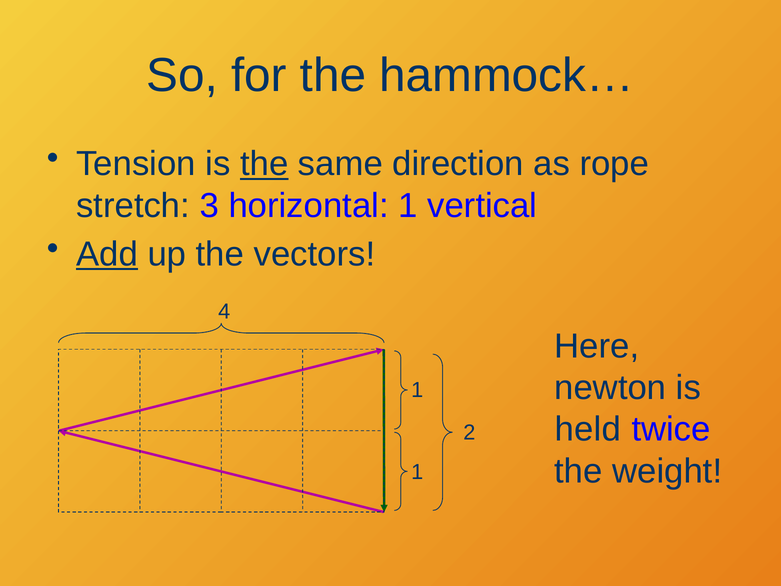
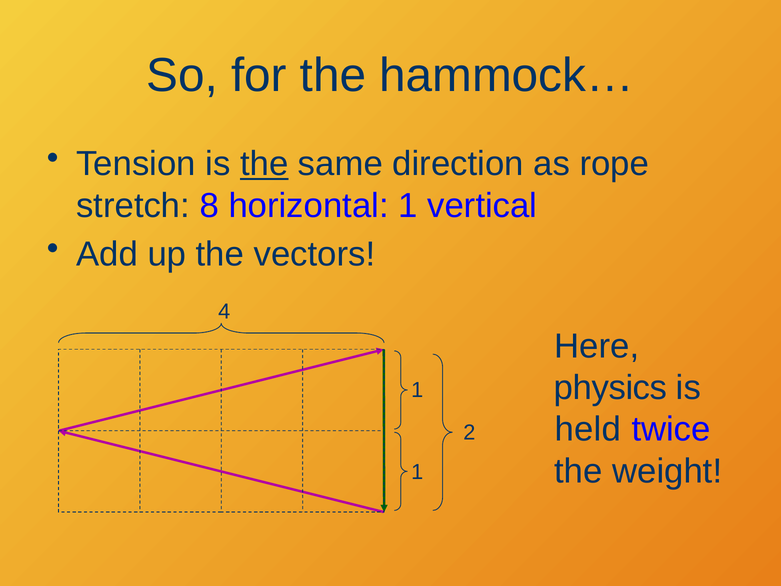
3: 3 -> 8 (209, 206)
Add underline: present -> none (107, 254)
newton: newton -> physics (610, 388)
